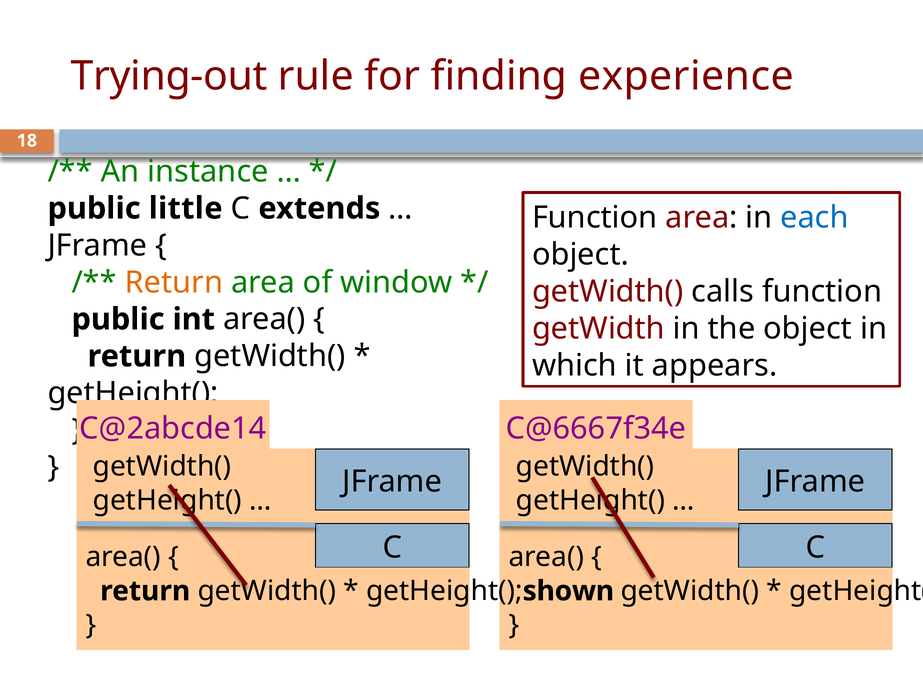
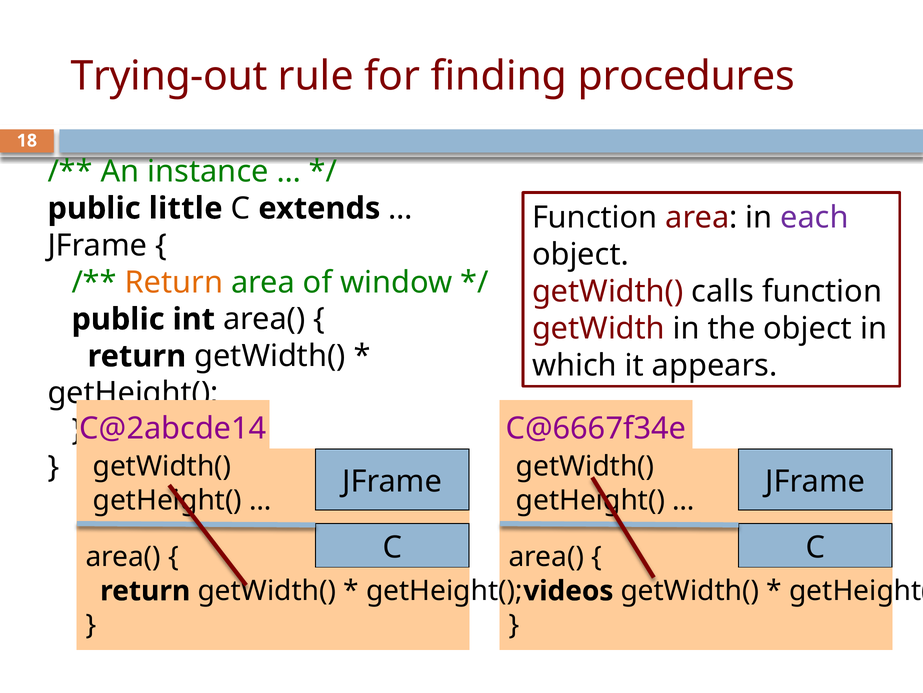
experience: experience -> procedures (686, 76)
each colour: blue -> purple (815, 217)
shown: shown -> videos (568, 590)
